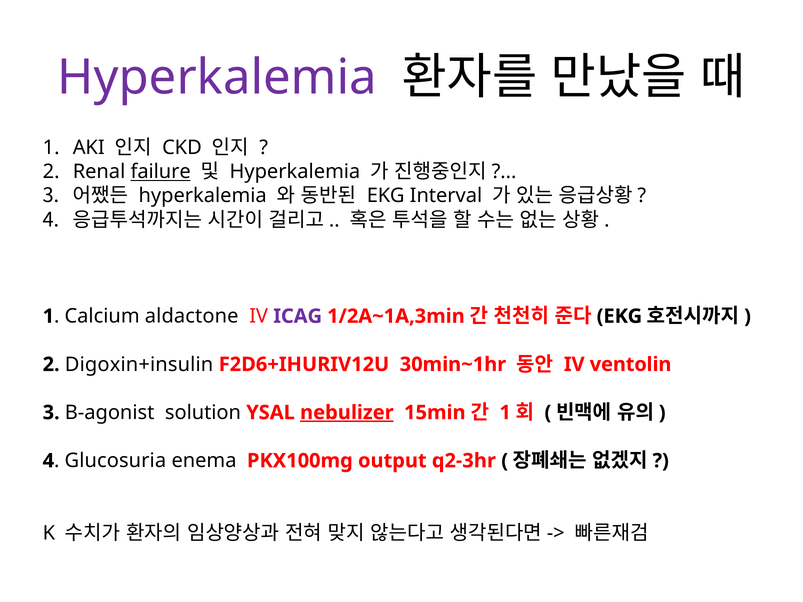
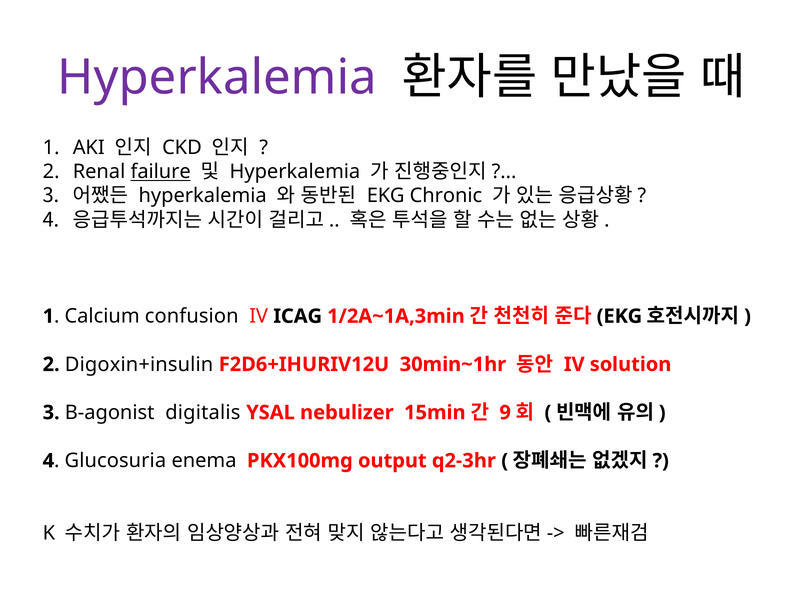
Interval: Interval -> Chronic (446, 196)
aldactone: aldactone -> confusion (192, 316)
ICAG colour: purple -> black (298, 316)
ventolin: ventolin -> solution (631, 365)
solution: solution -> digitalis (203, 413)
nebulizer underline: present -> none (347, 413)
1: 1 -> 9 (505, 413)
